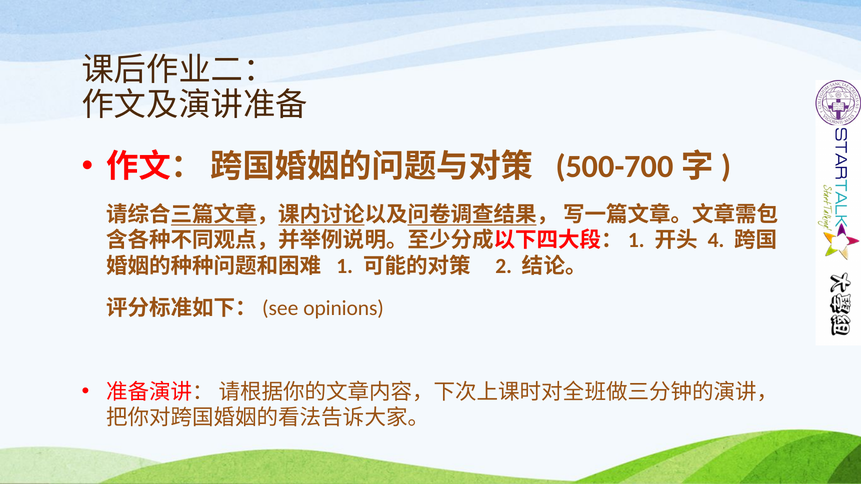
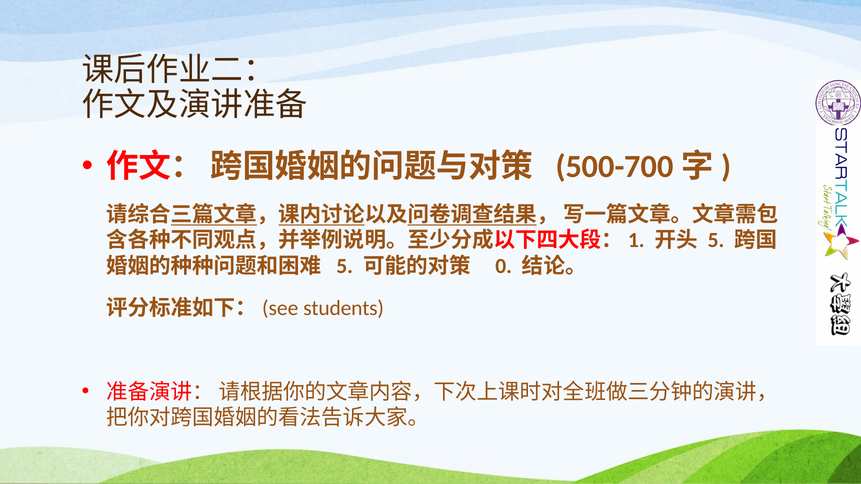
4: 4 -> 5 (716, 240)
1: 1 -> 5 (345, 266)
2: 2 -> 0 (504, 266)
opinions: opinions -> students (344, 308)
